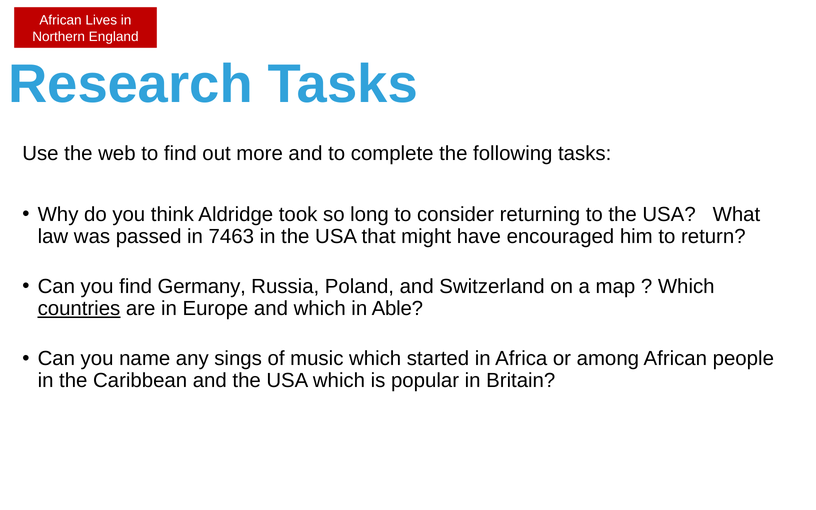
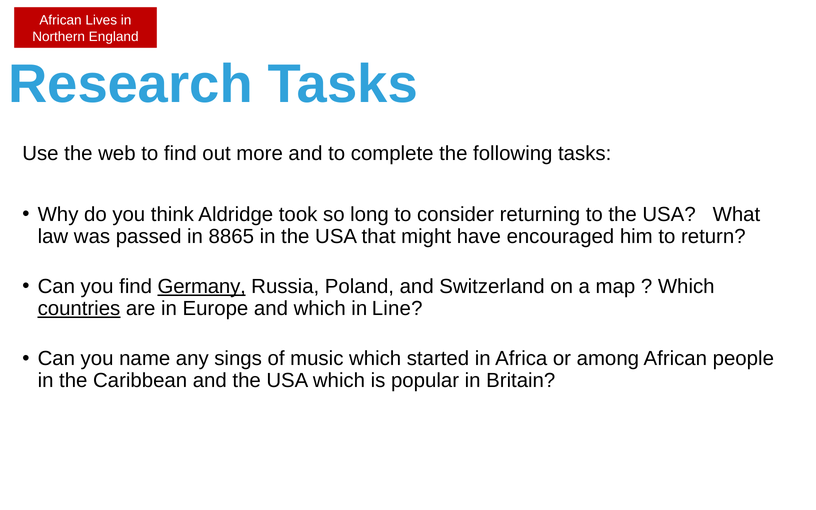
7463: 7463 -> 8865 (231, 236)
Germany underline: none -> present (202, 286)
Able: Able -> Line (397, 309)
